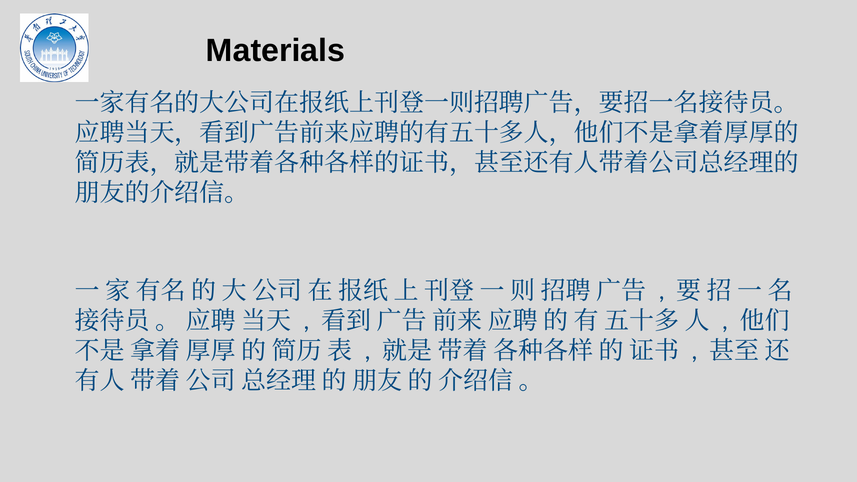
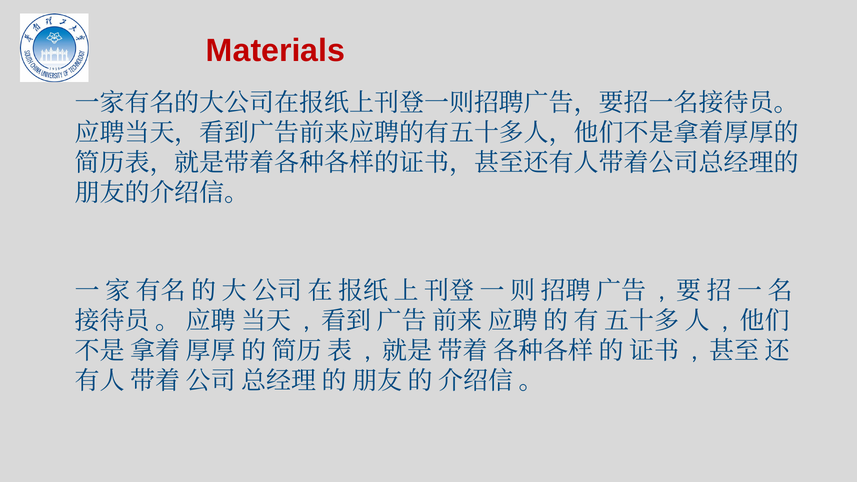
Materials colour: black -> red (275, 51)
